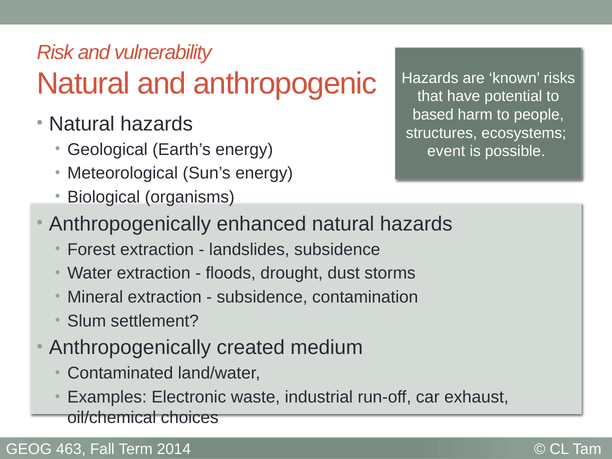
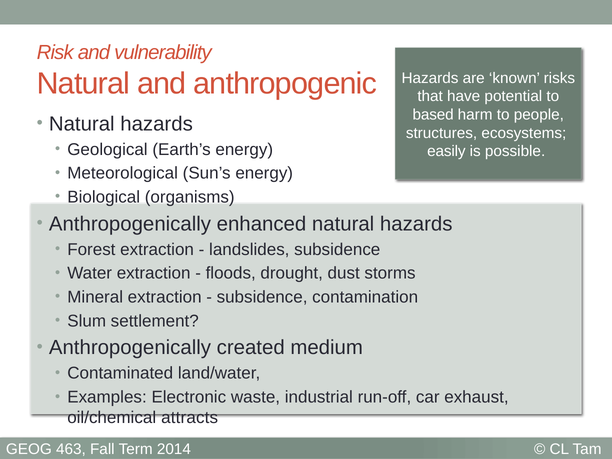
event: event -> easily (446, 151)
choices: choices -> attracts (190, 418)
